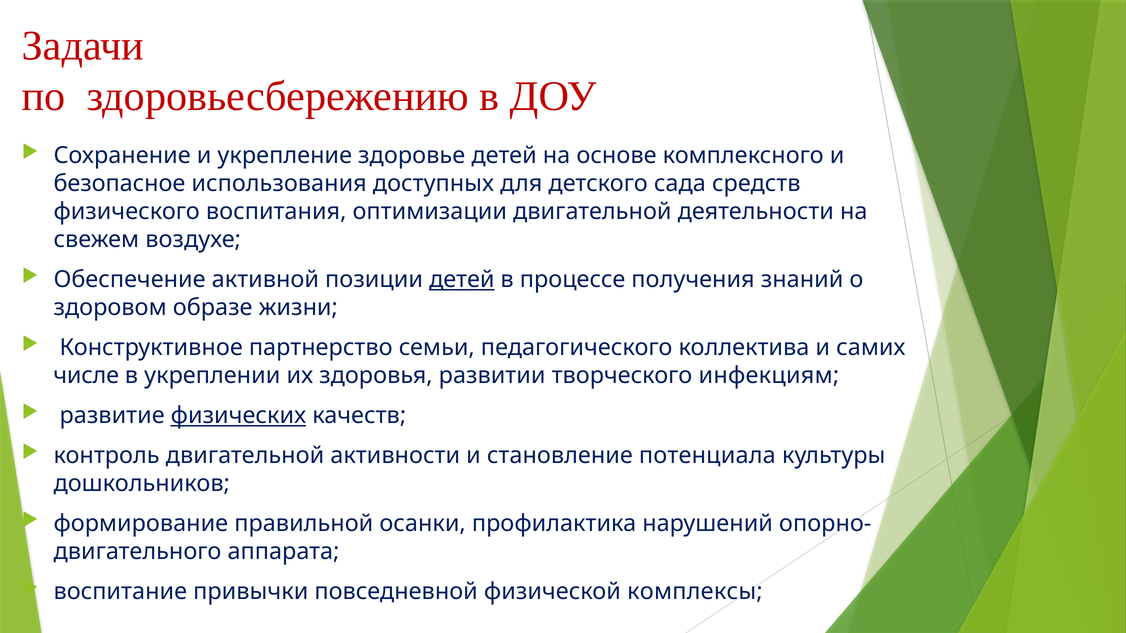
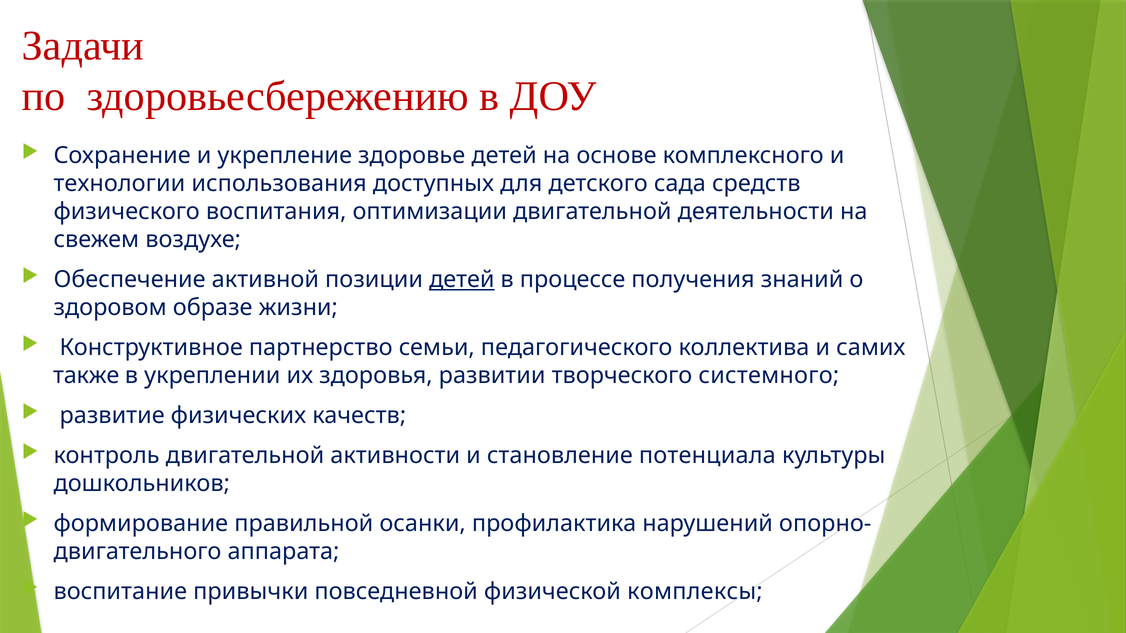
безопасное: безопасное -> технологии (119, 184)
числе: числе -> также (86, 376)
инфекциям: инфекциям -> системного (769, 376)
физических underline: present -> none (238, 416)
